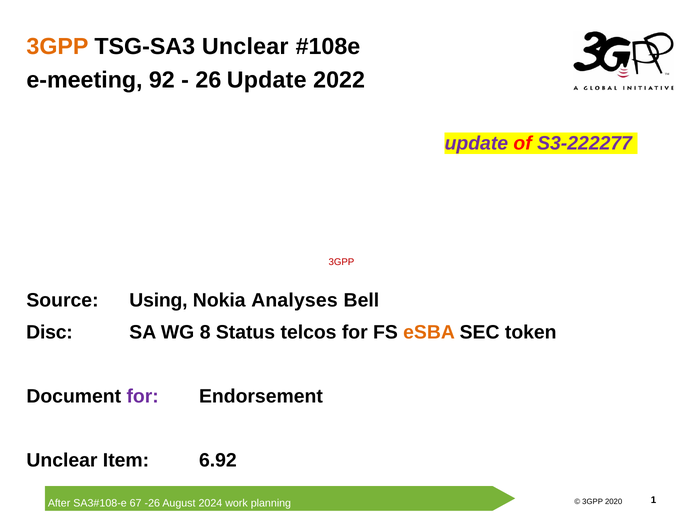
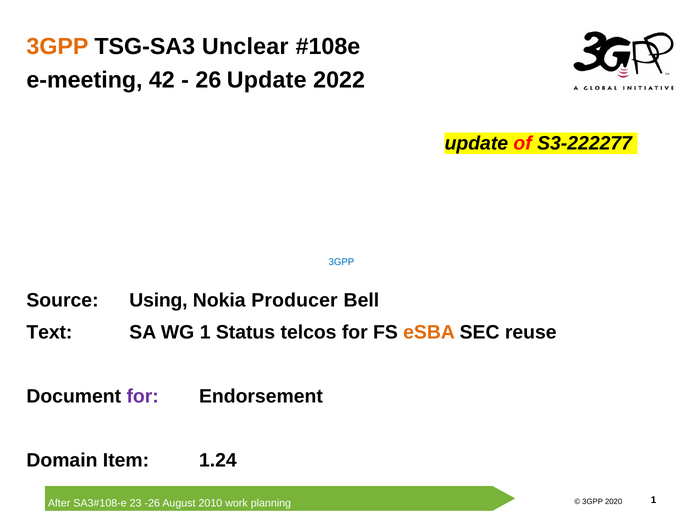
92: 92 -> 42 (162, 80)
update colour: purple -> black (476, 143)
S3-222277 colour: purple -> black (585, 143)
3GPP colour: red -> blue (341, 262)
Analyses: Analyses -> Producer (294, 300)
Disc: Disc -> Text (49, 332)
WG 8: 8 -> 1 (205, 332)
token: token -> reuse (531, 332)
Unclear: Unclear -> Domain (62, 460)
6.92: 6.92 -> 1.24 (218, 460)
67: 67 -> 23 (136, 503)
2024: 2024 -> 2010 (210, 503)
